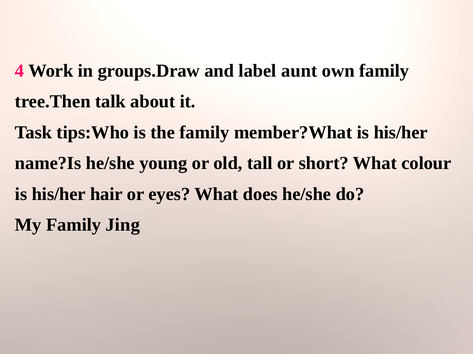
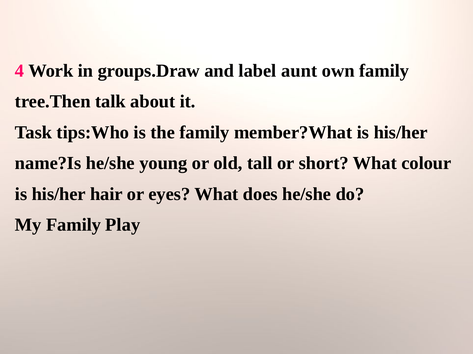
Jing: Jing -> Play (123, 225)
